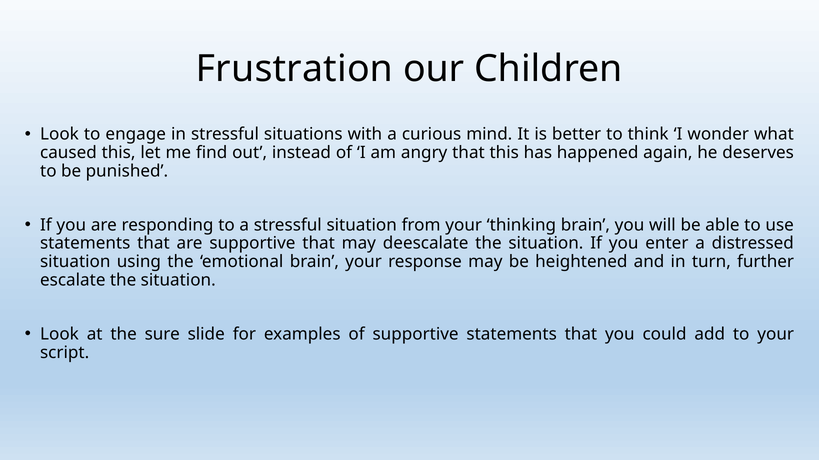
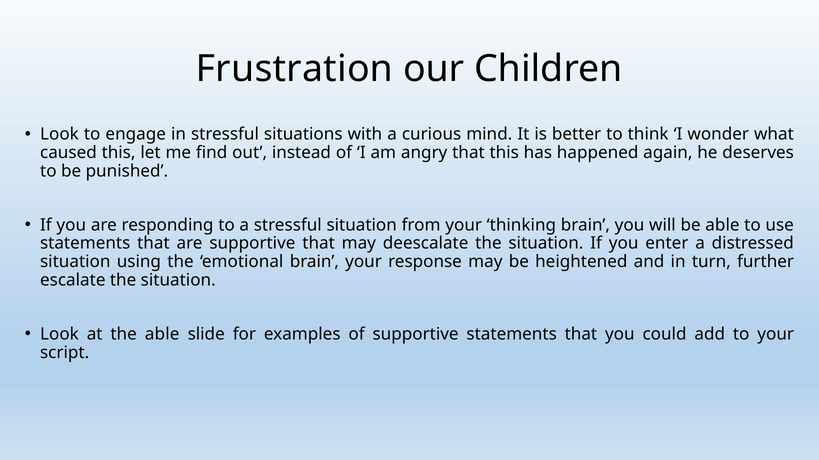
the sure: sure -> able (162, 335)
